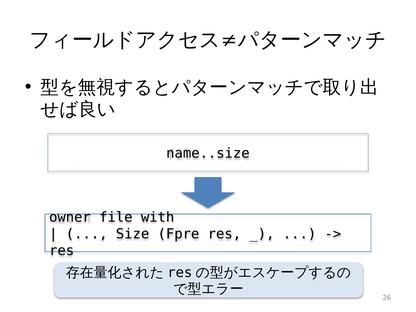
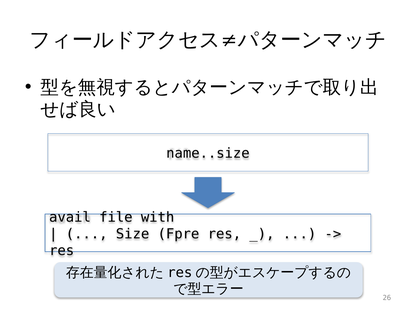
owner: owner -> avail (70, 217)
